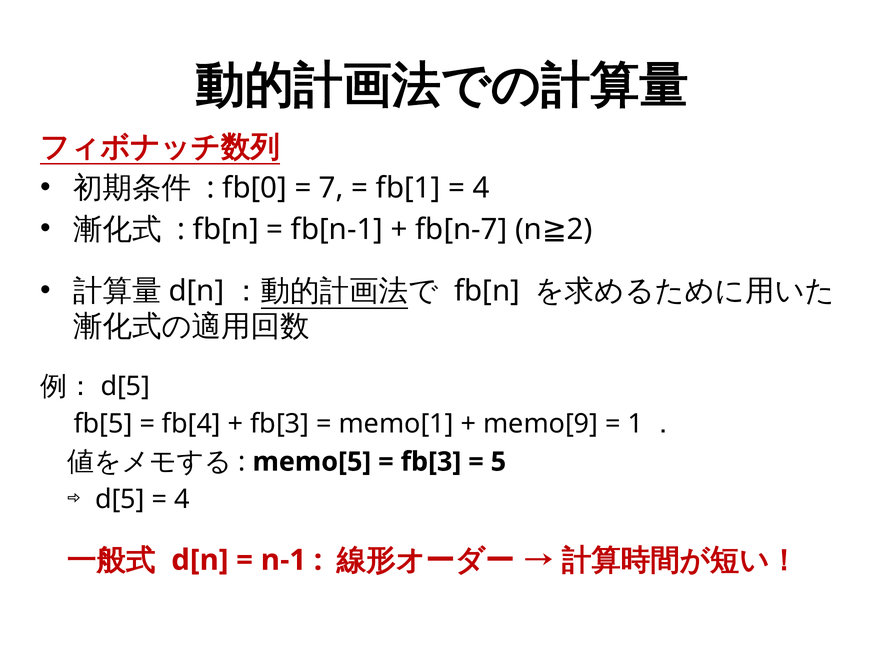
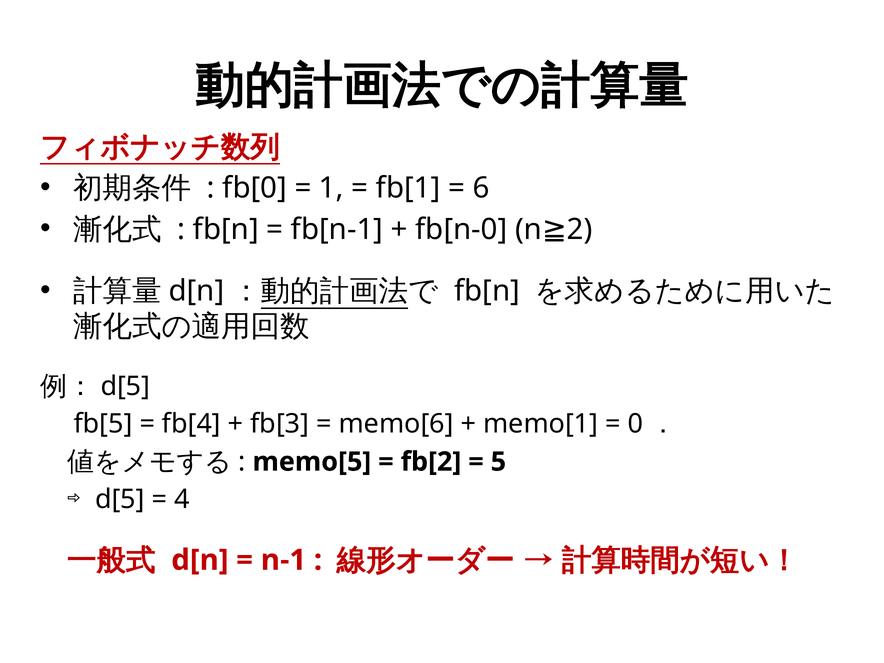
7: 7 -> 1 (331, 188)
4: 4 -> 6 (481, 188)
fb[n-7: fb[n-7 -> fb[n-0 (461, 229)
memo[1: memo[1 -> memo[6 (396, 424)
memo[9: memo[9 -> memo[1 (541, 424)
1: 1 -> 0 (635, 424)
fb[3: fb[3 -> fb[2 (431, 462)
